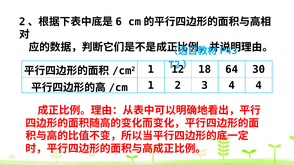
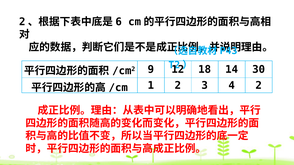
1: 1 -> 9 (151, 70)
64: 64 -> 14 (232, 70)
4 4: 4 -> 2 (259, 86)
